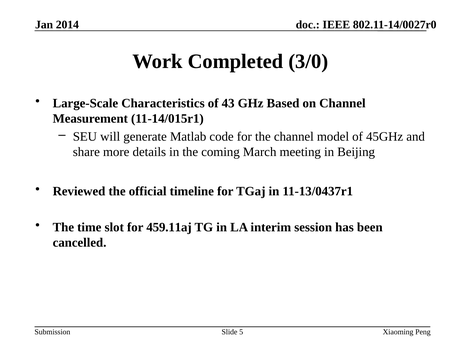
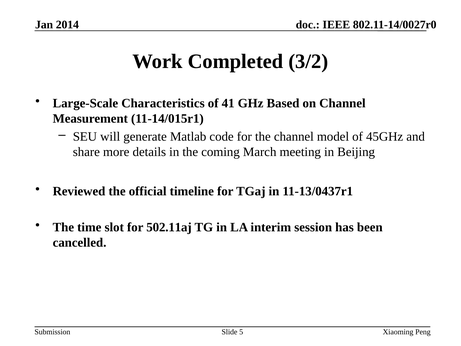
3/0: 3/0 -> 3/2 (308, 61)
43: 43 -> 41 (228, 103)
459.11aj: 459.11aj -> 502.11aj (169, 227)
